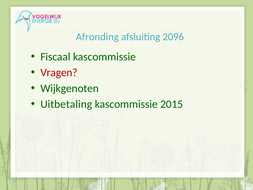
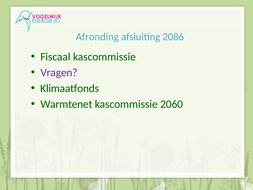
2096: 2096 -> 2086 (173, 37)
Vragen colour: red -> purple (59, 73)
Wijkgenoten: Wijkgenoten -> Klimaatfonds (70, 88)
Uitbetaling: Uitbetaling -> Warmtenet (66, 104)
2015: 2015 -> 2060 (172, 104)
